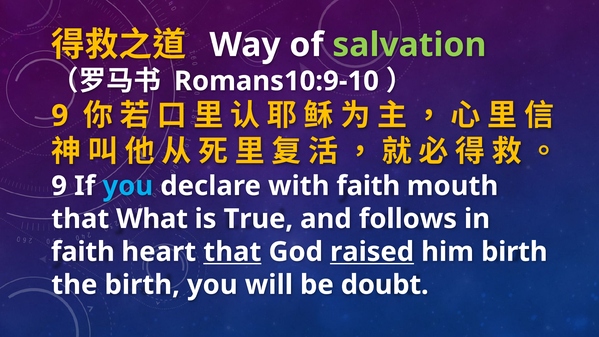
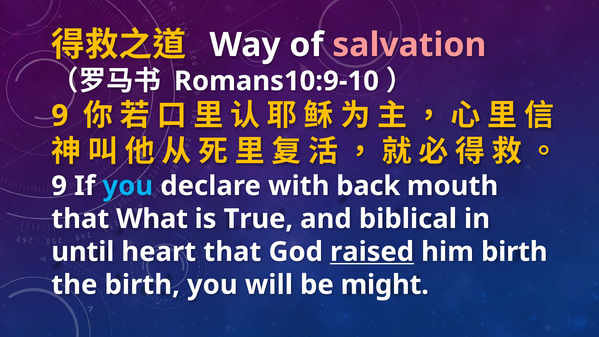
salvation colour: light green -> pink (409, 45)
with faith: faith -> back (368, 186)
follows: follows -> biblical (408, 219)
faith: faith -> until (83, 252)
that underline: present -> none (232, 252)
doubt: doubt -> might (385, 285)
